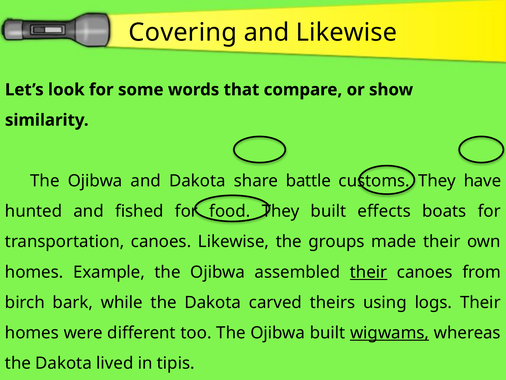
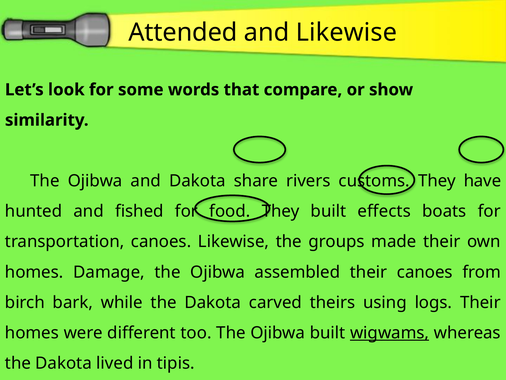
Covering: Covering -> Attended (183, 32)
battle: battle -> rivers (308, 181)
Example: Example -> Damage (109, 272)
their underline: present -> none (369, 272)
